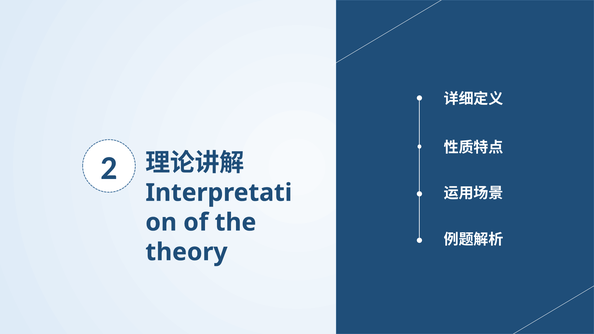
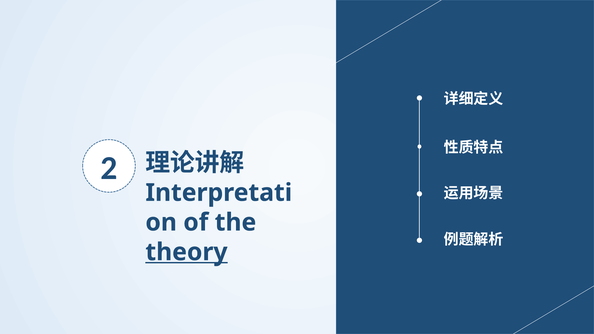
theory underline: none -> present (186, 252)
